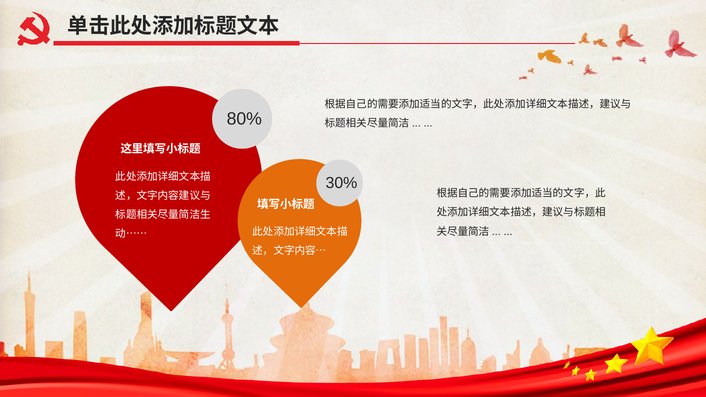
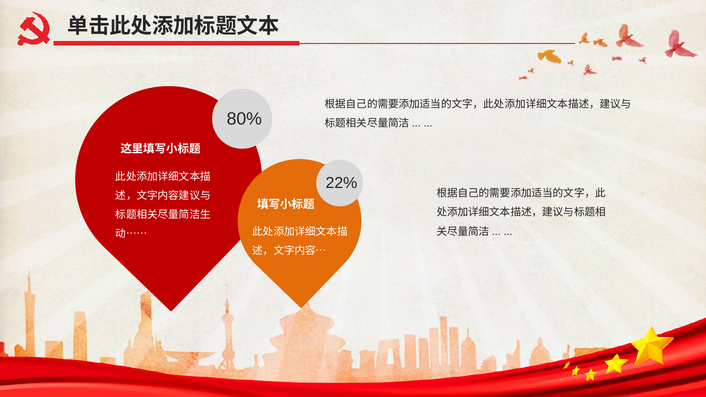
30%: 30% -> 22% (341, 183)
